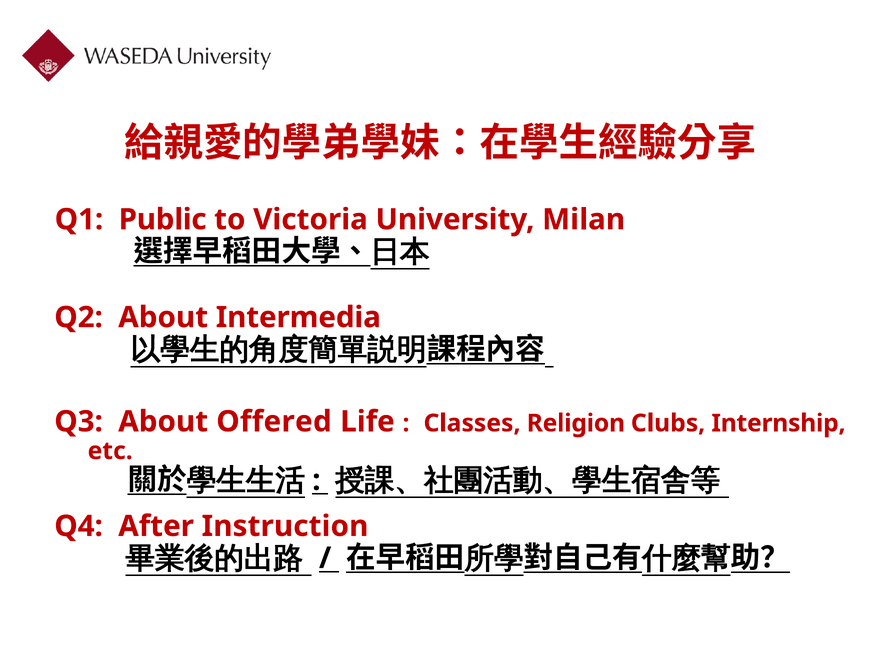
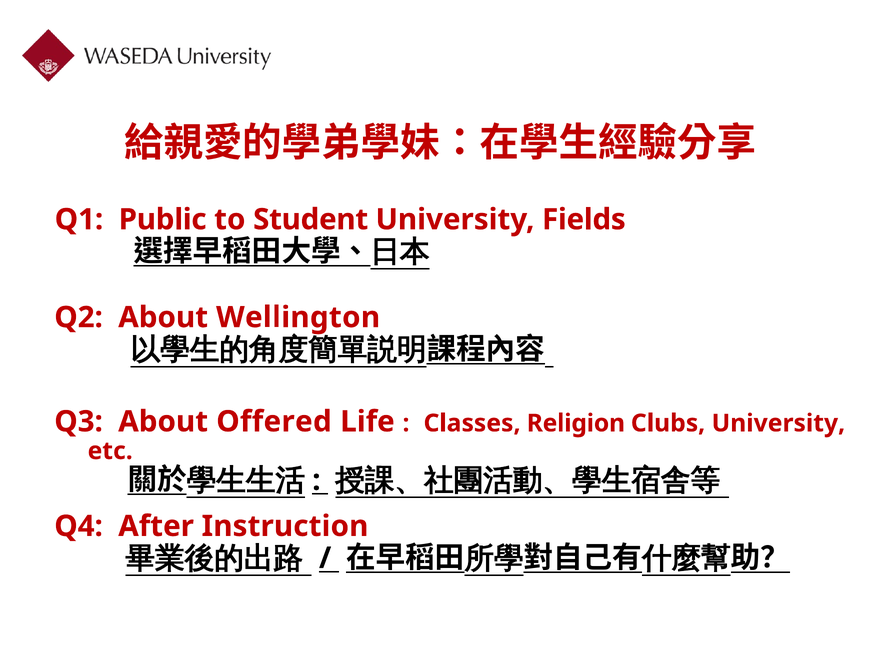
Victoria: Victoria -> Student (311, 220)
Milan: Milan -> Fields (584, 220)
Intermedia: Intermedia -> Wellington (298, 317)
Clubs Internship: Internship -> University (778, 423)
